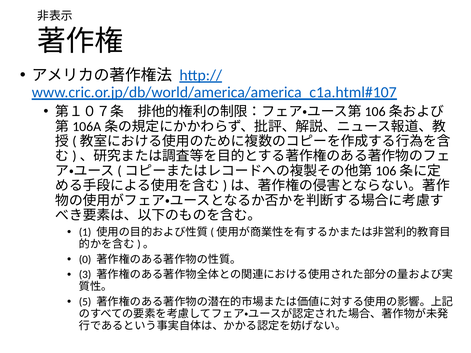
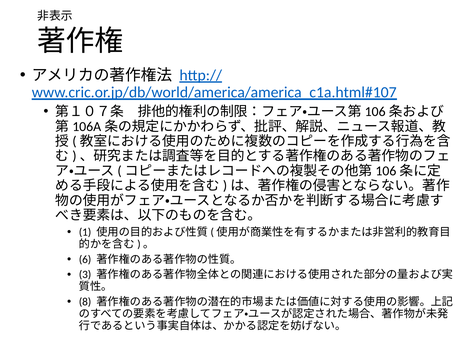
0: 0 -> 6 (85, 260)
5: 5 -> 8 (85, 302)
